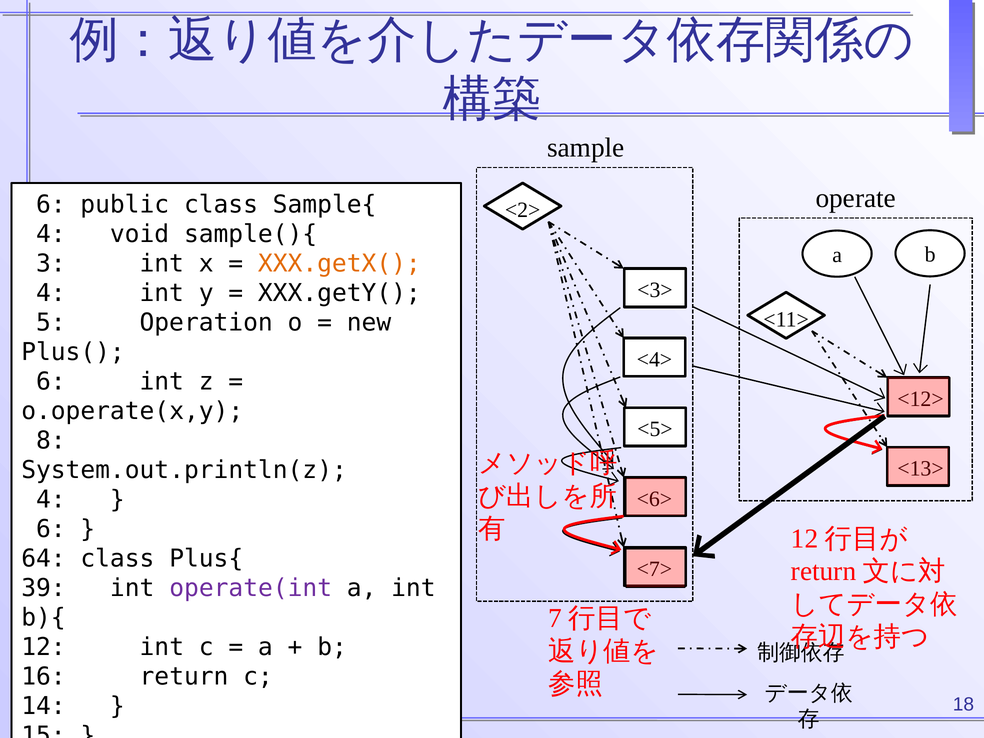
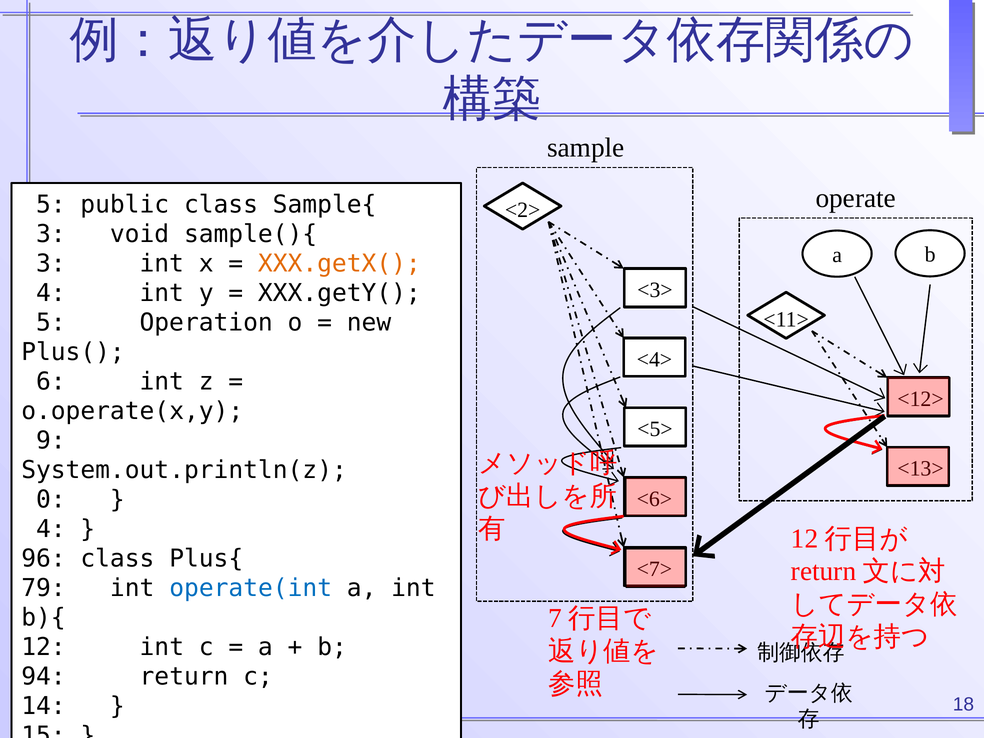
6: 6 -> 5 (51, 204)
4: 4 -> 3 (51, 234)
8: 8 -> 9 (51, 441)
4: 4 -> 0 (51, 500)
6: 6 -> 4 (51, 529)
64: 64 -> 96 (43, 559)
39: 39 -> 79 (43, 588)
operate(int colour: purple -> blue (251, 588)
16: 16 -> 94 (43, 677)
